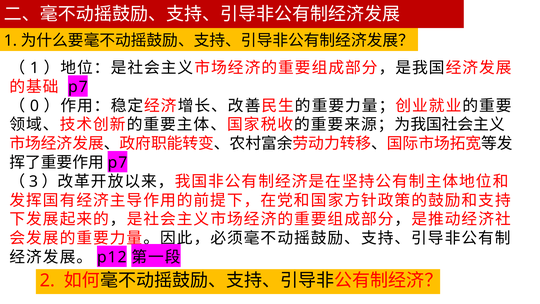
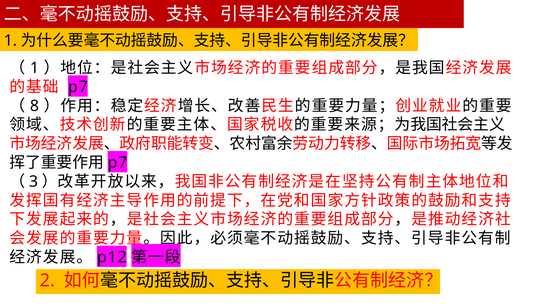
0: 0 -> 8 (34, 106)
